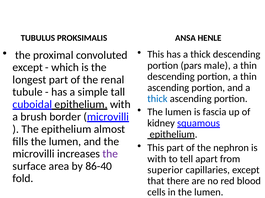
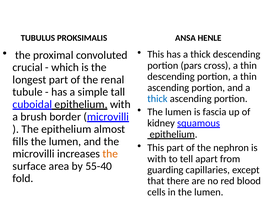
male: male -> cross (217, 66)
except: except -> crucial (28, 68)
the colour: purple -> orange (110, 154)
86-40: 86-40 -> 55-40 (99, 167)
superior: superior -> guarding (165, 171)
